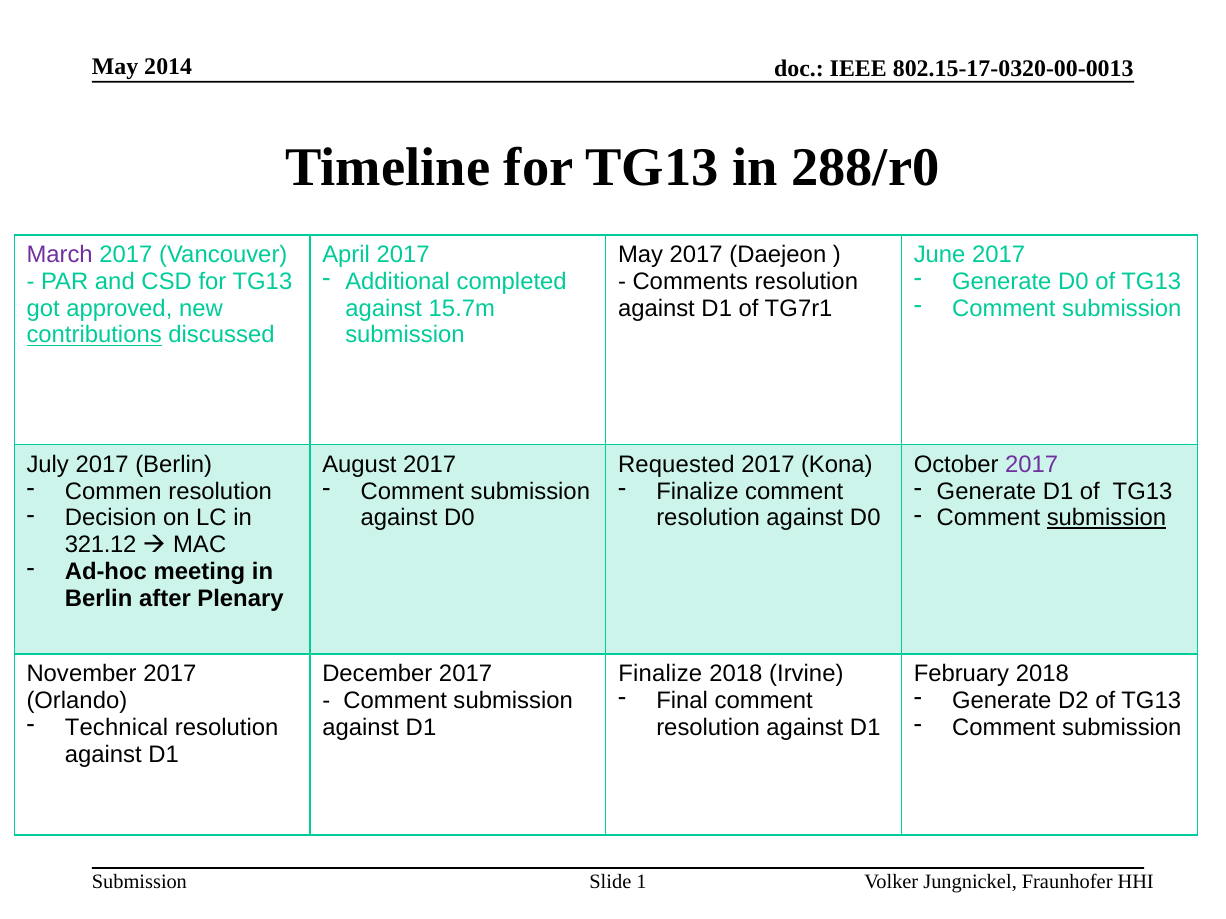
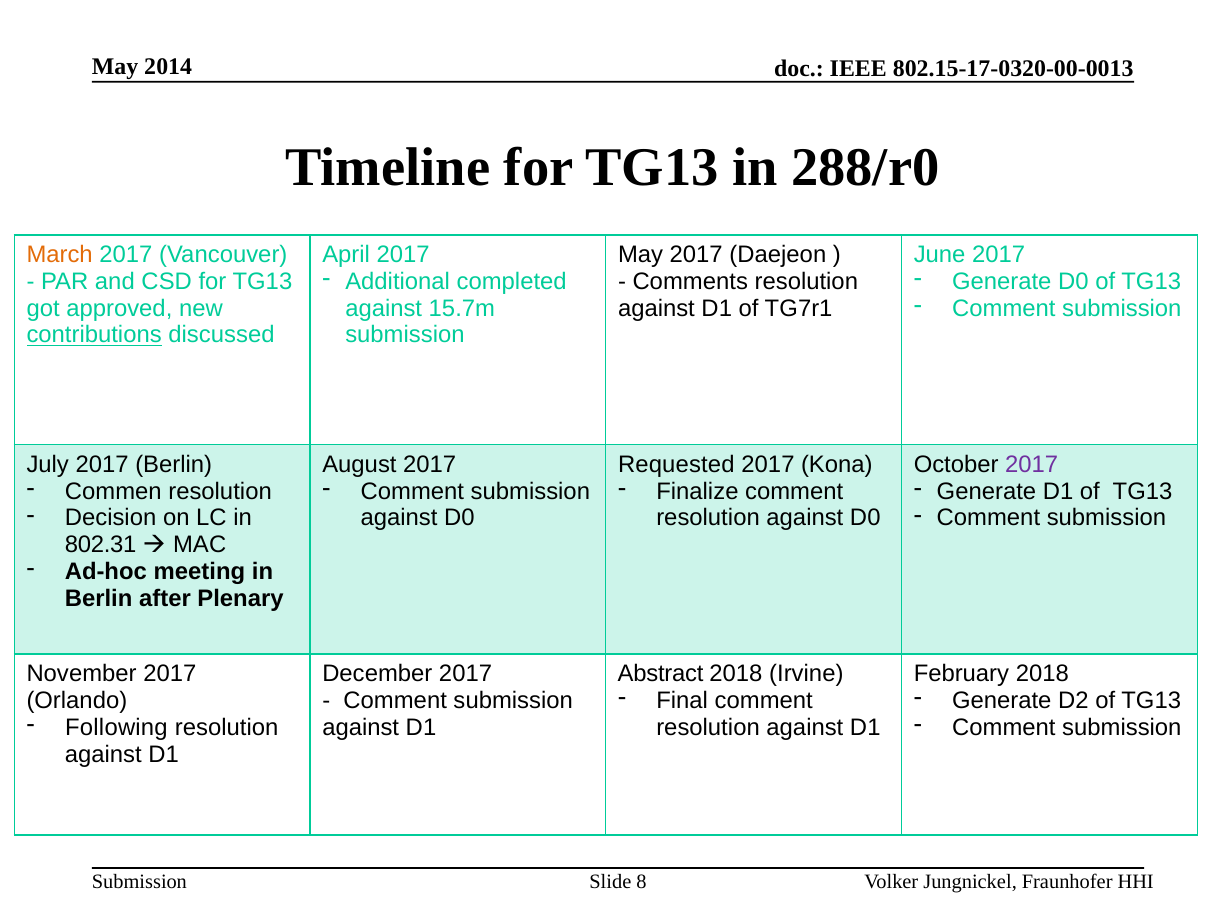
March colour: purple -> orange (60, 255)
submission underline: present -> none (1106, 518)
321.12: 321.12 -> 802.31 (101, 545)
Finalize: Finalize -> Abstract (661, 674)
Technical: Technical -> Following (116, 728)
1: 1 -> 8 (642, 882)
